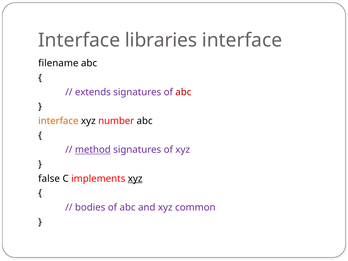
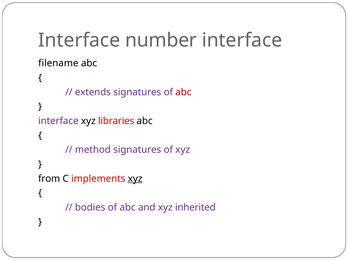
libraries: libraries -> number (161, 40)
interface colour: orange -> purple (58, 121)
number: number -> libraries (116, 121)
method underline: present -> none (93, 150)
false: false -> from (49, 179)
common: common -> inherited (195, 207)
